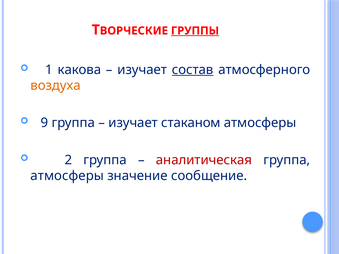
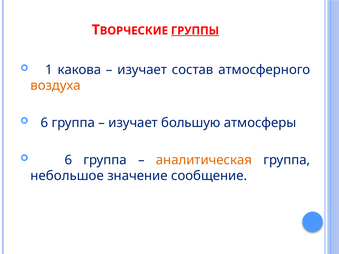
состав underline: present -> none (193, 70)
9: 9 -> 6 (44, 123)
стаканом: стаканом -> большую (191, 123)
2: 2 -> 6 (68, 160)
аналитическая colour: red -> orange (204, 160)
атмосферы: атмосферы -> небольшое (67, 176)
